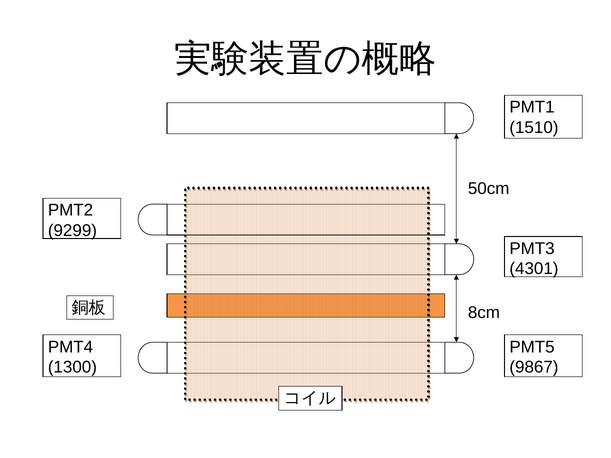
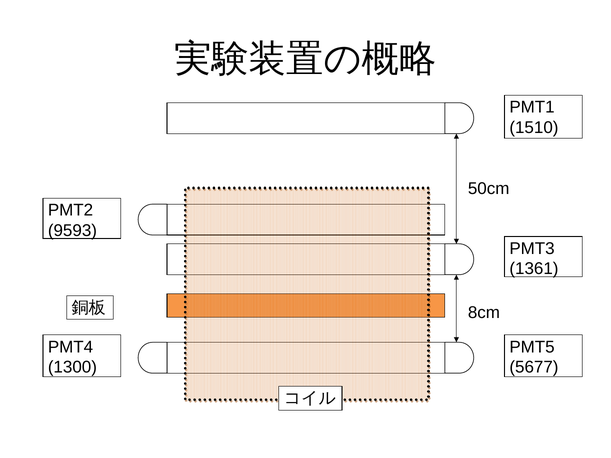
9299: 9299 -> 9593 (72, 231)
4301: 4301 -> 1361 (534, 269)
9867: 9867 -> 5677 (534, 367)
